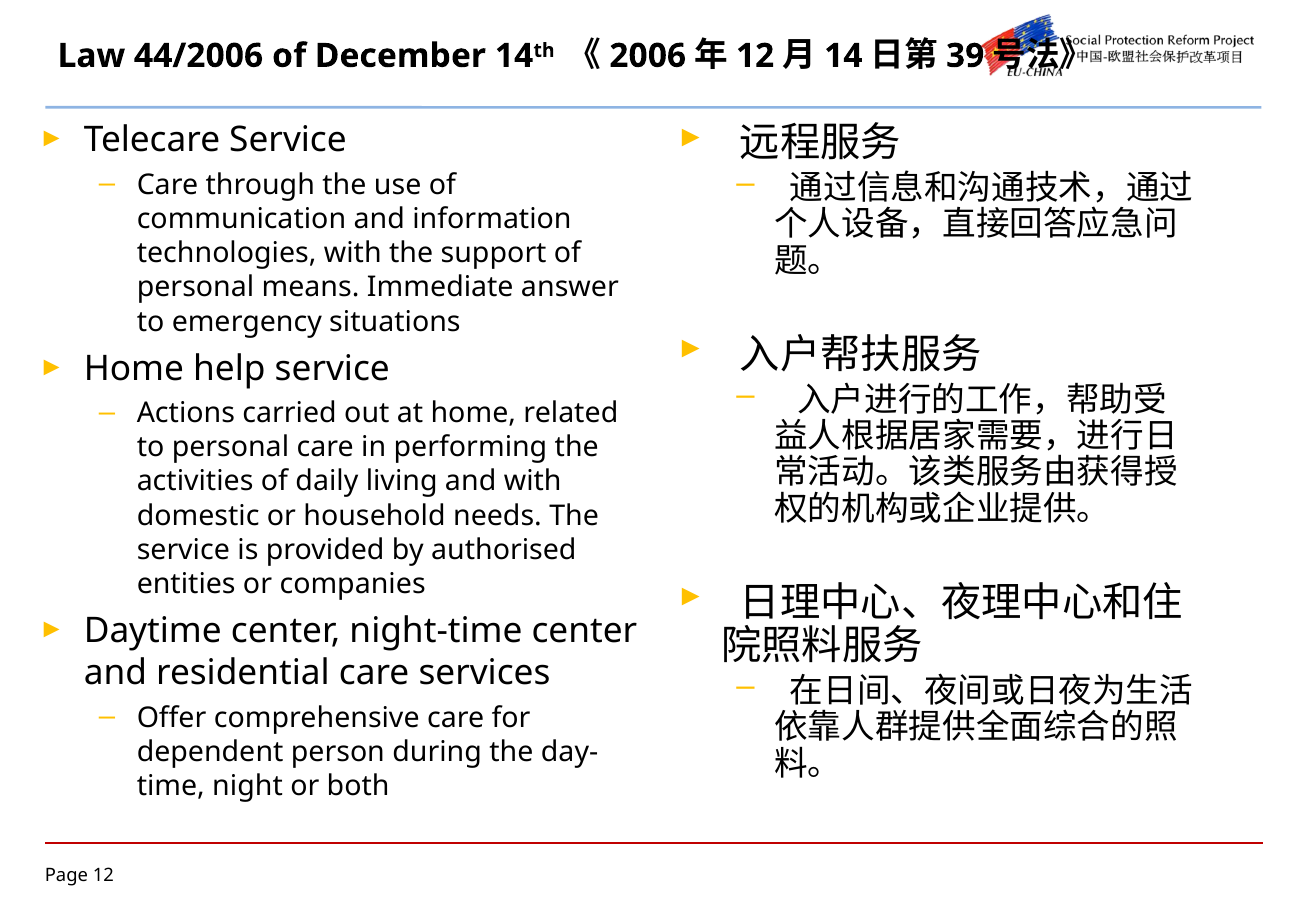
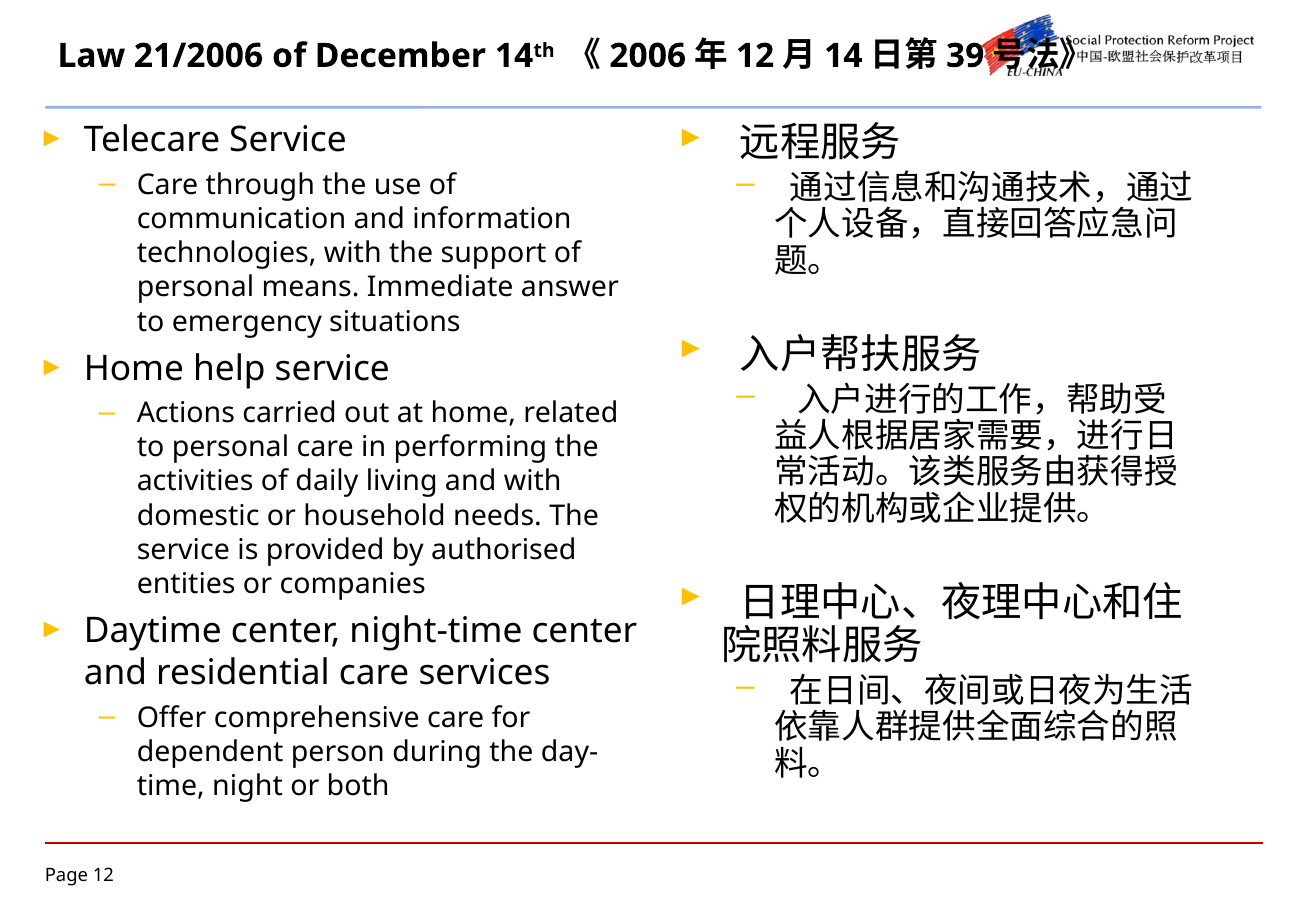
44/2006: 44/2006 -> 21/2006 (199, 56)
